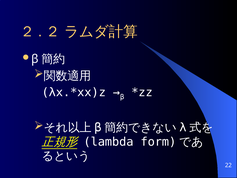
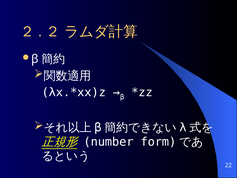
lambda: lambda -> number (109, 142)
